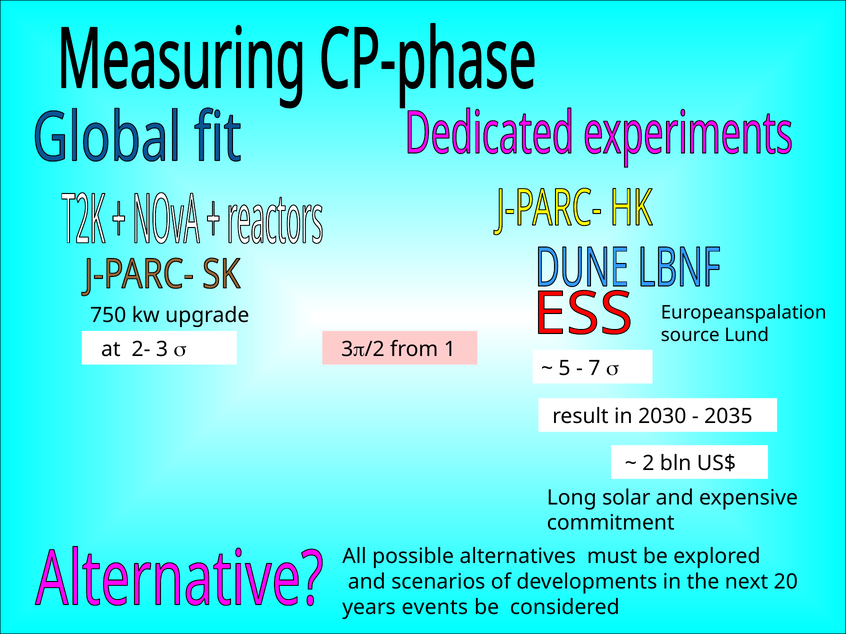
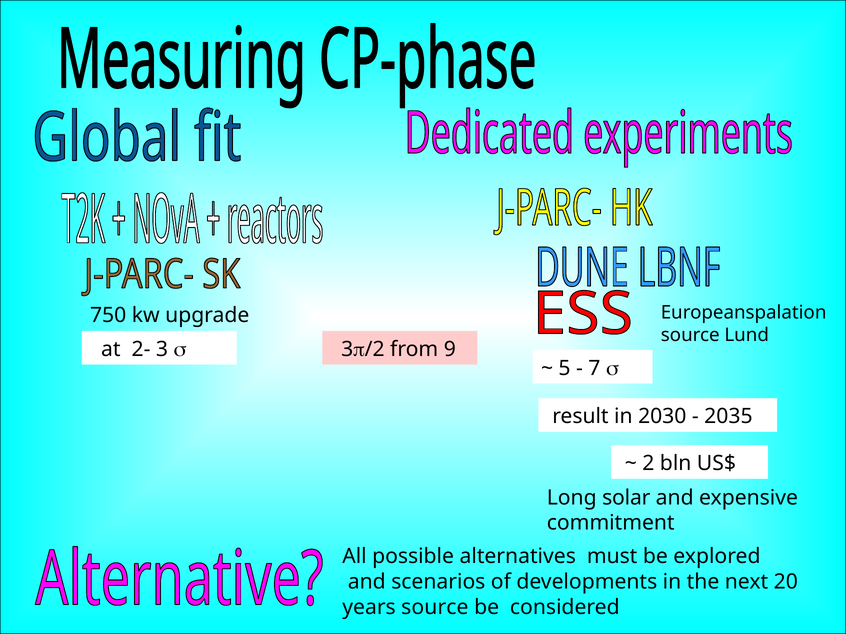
1: 1 -> 9 (450, 350)
years events: events -> source (435, 608)
